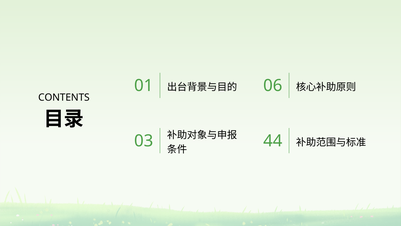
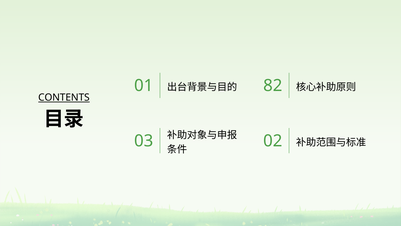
06: 06 -> 82 (273, 86)
CONTENTS underline: none -> present (64, 97)
44: 44 -> 02 (273, 141)
